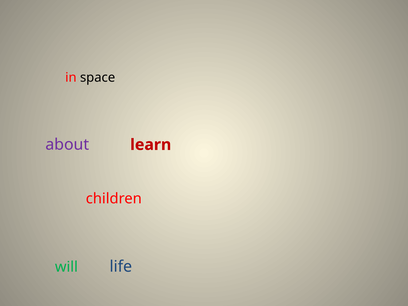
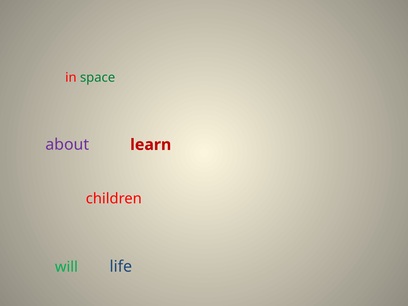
space colour: black -> green (98, 78)
